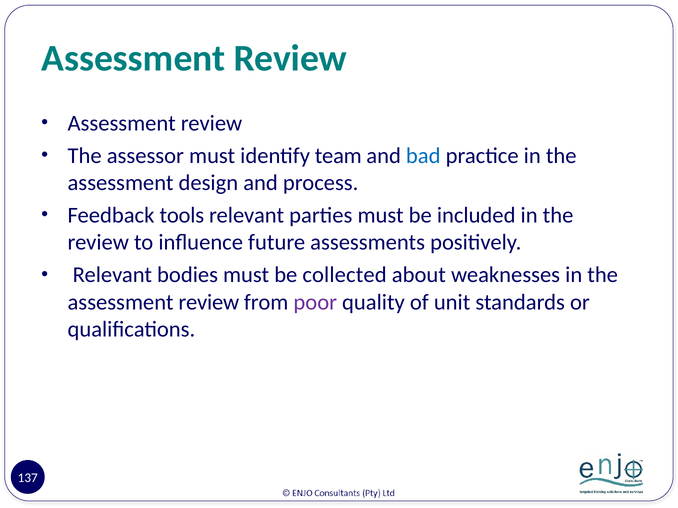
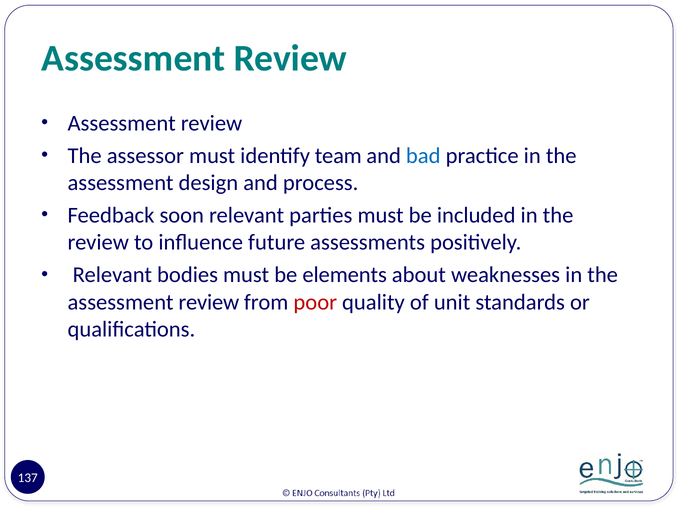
tools: tools -> soon (182, 216)
collected: collected -> elements (345, 275)
poor colour: purple -> red (315, 302)
